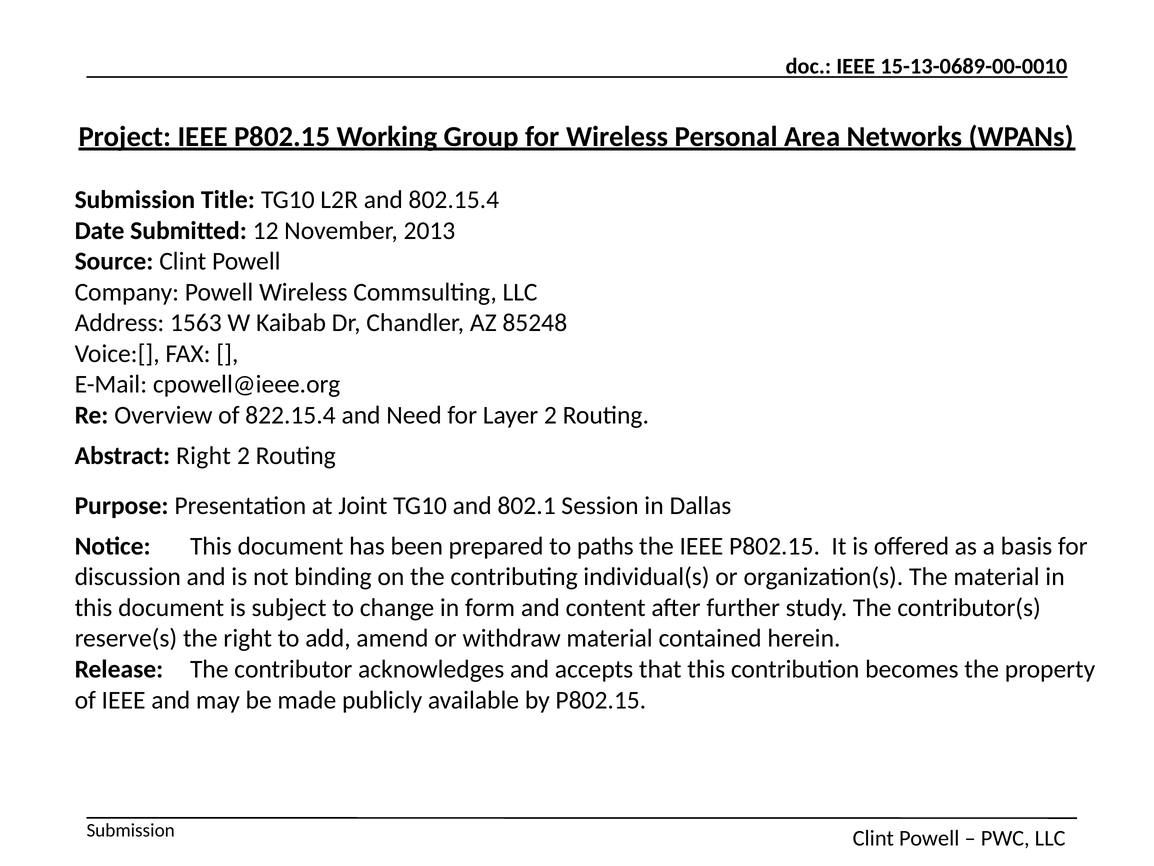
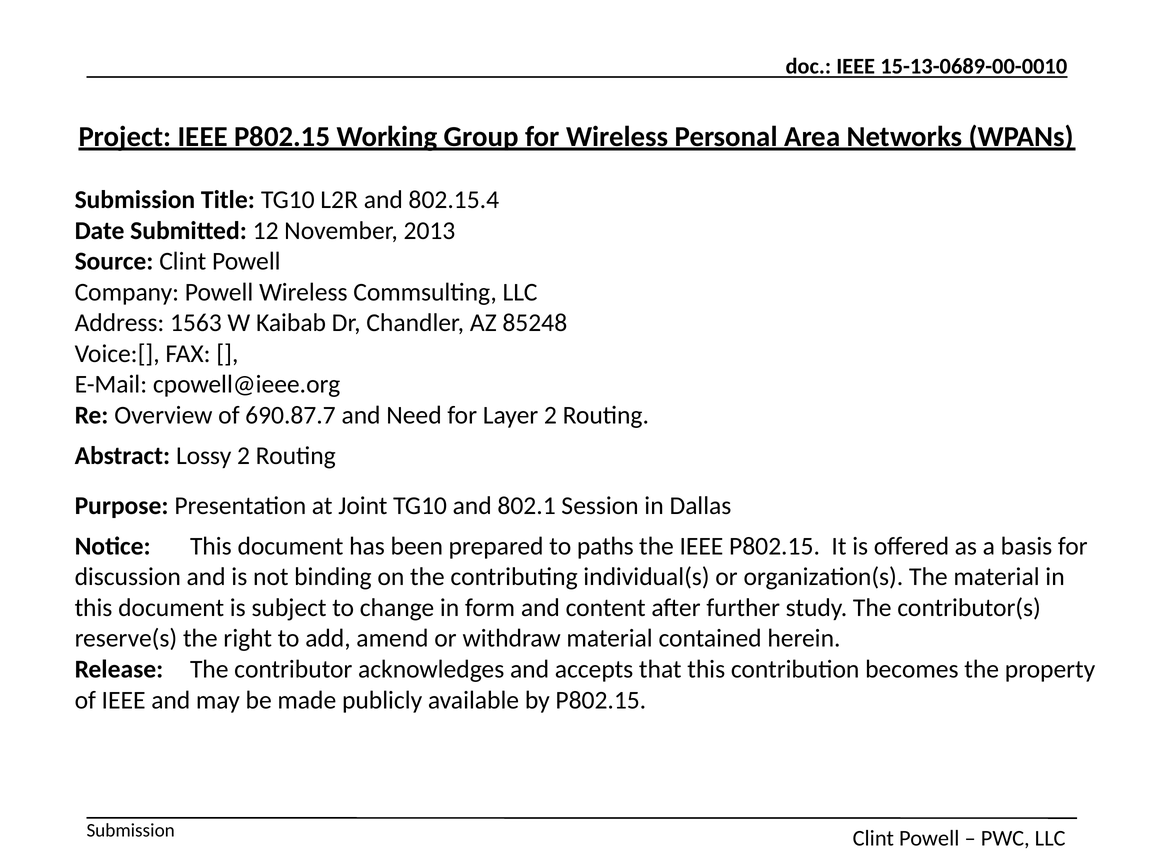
822.15.4: 822.15.4 -> 690.87.7 (290, 415)
Abstract Right: Right -> Lossy (204, 455)
